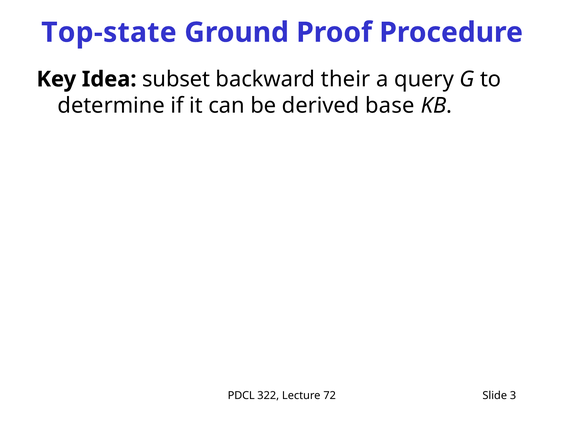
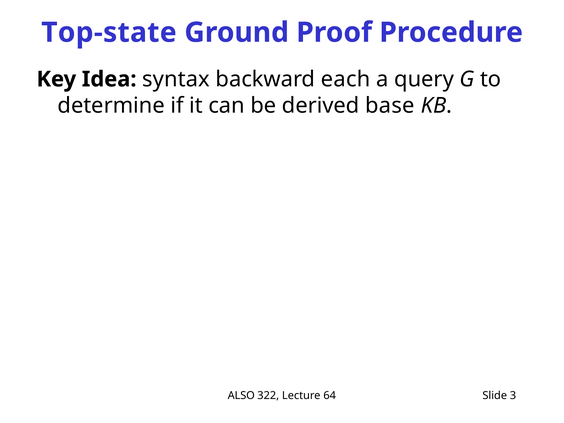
subset: subset -> syntax (176, 79)
their: their -> each (346, 79)
PDCL: PDCL -> ALSO (241, 396)
72: 72 -> 64 (330, 396)
